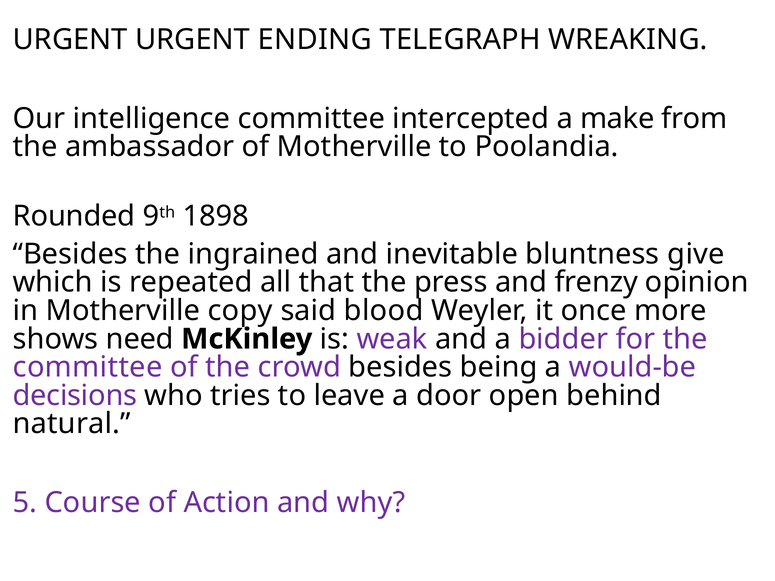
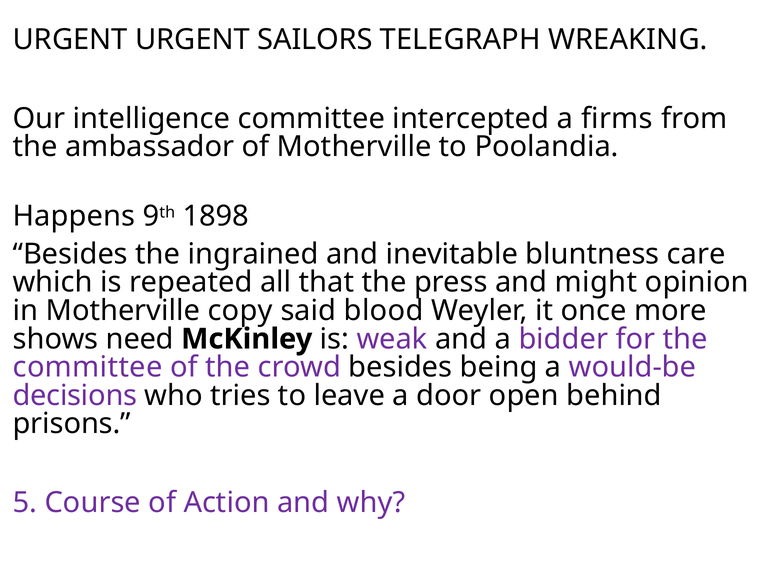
ENDING: ENDING -> SAILORS (315, 40)
make: make -> firms (617, 119)
Rounded: Rounded -> Happens (74, 216)
give: give -> care (696, 254)
frenzy: frenzy -> might (596, 282)
natural: natural -> prisons (72, 424)
